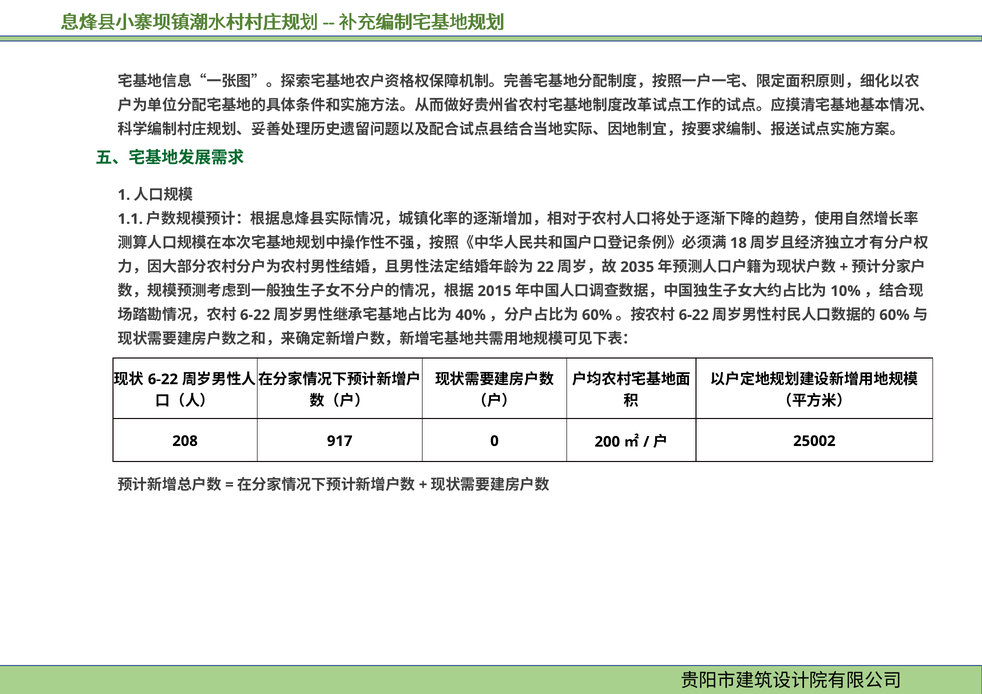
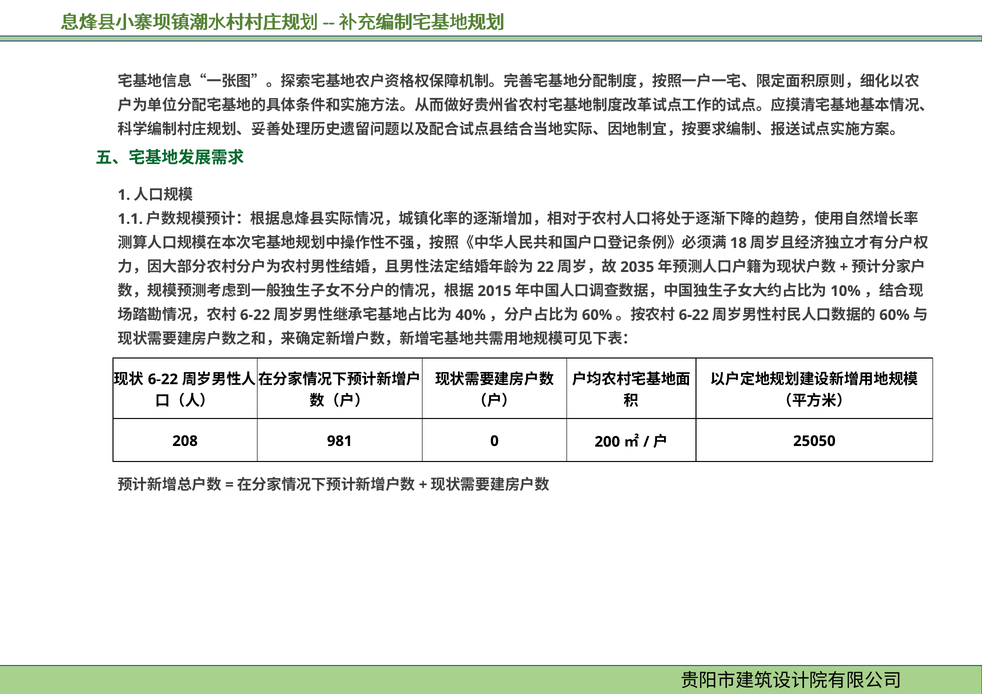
917: 917 -> 981 (340, 441)
25002: 25002 -> 25050 (814, 441)
